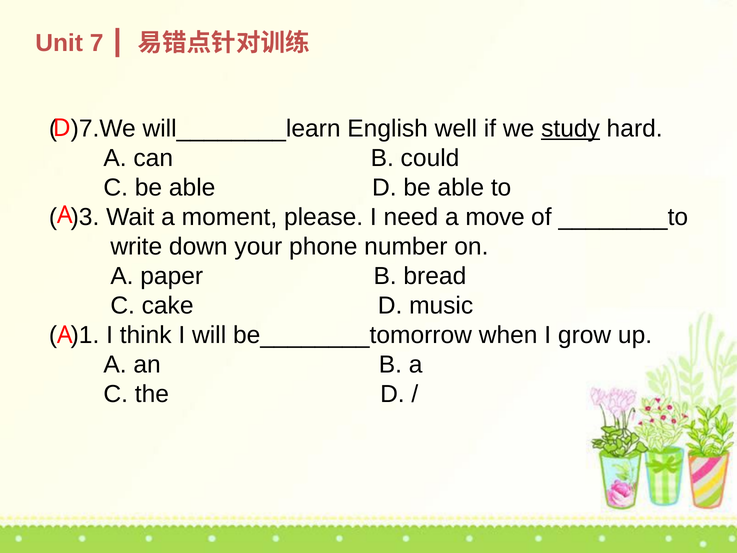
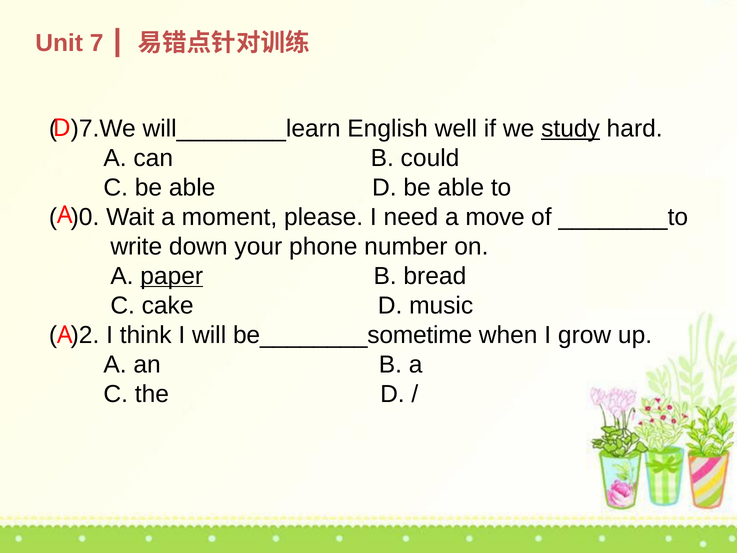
)3: )3 -> )0 (85, 217)
paper underline: none -> present (172, 276)
)1: )1 -> )2 (85, 335)
be________tomorrow: be________tomorrow -> be________sometime (353, 335)
